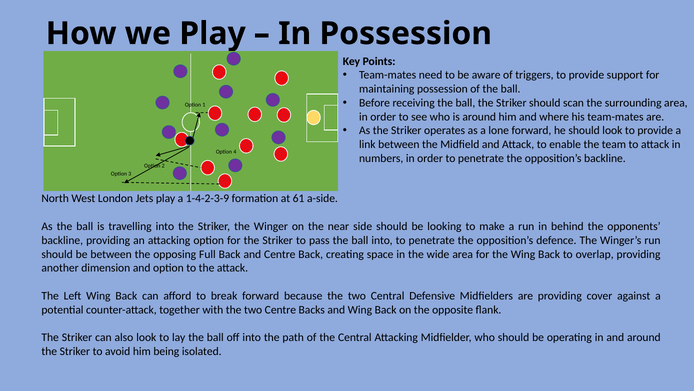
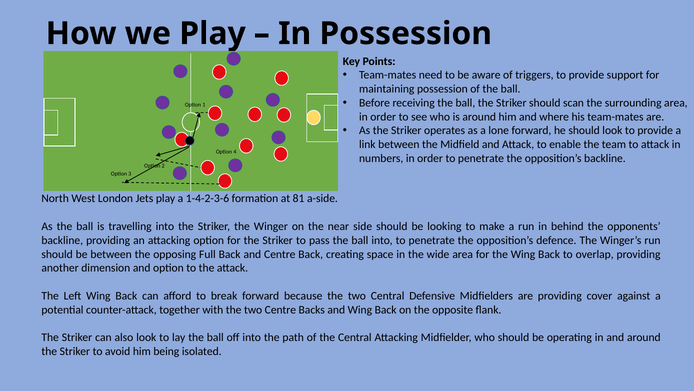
1-4-2-3-9: 1-4-2-3-9 -> 1-4-2-3-6 (208, 198)
61: 61 -> 81 (299, 198)
